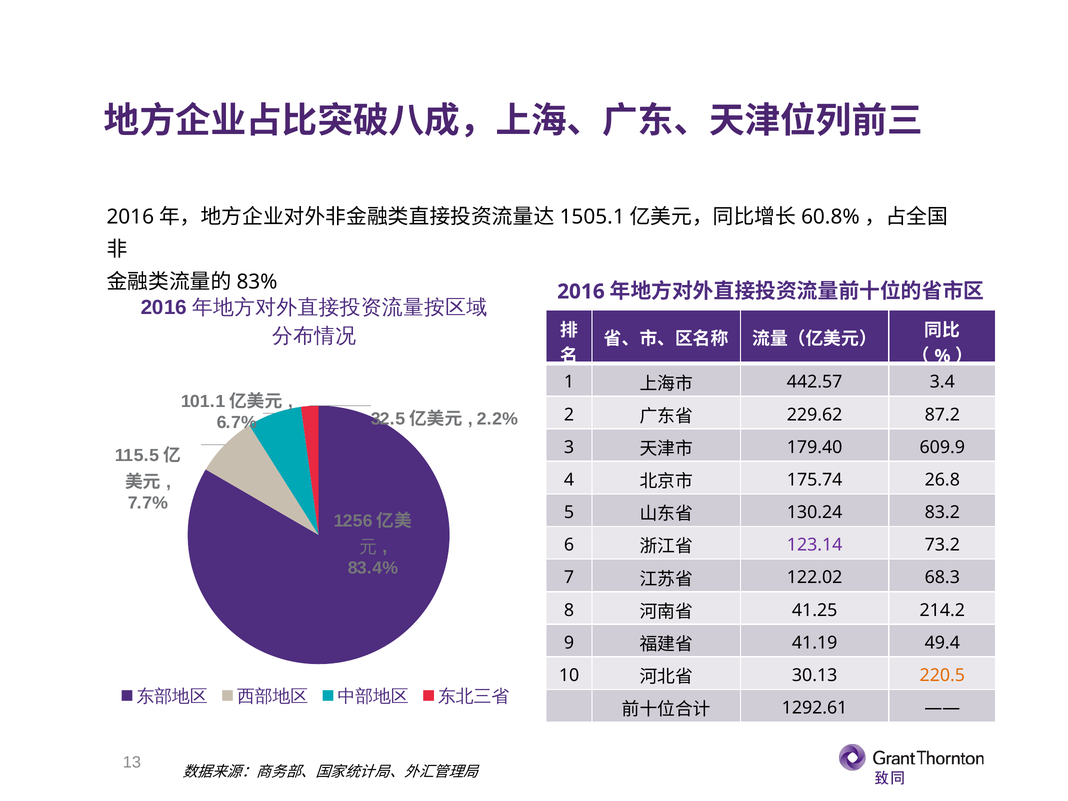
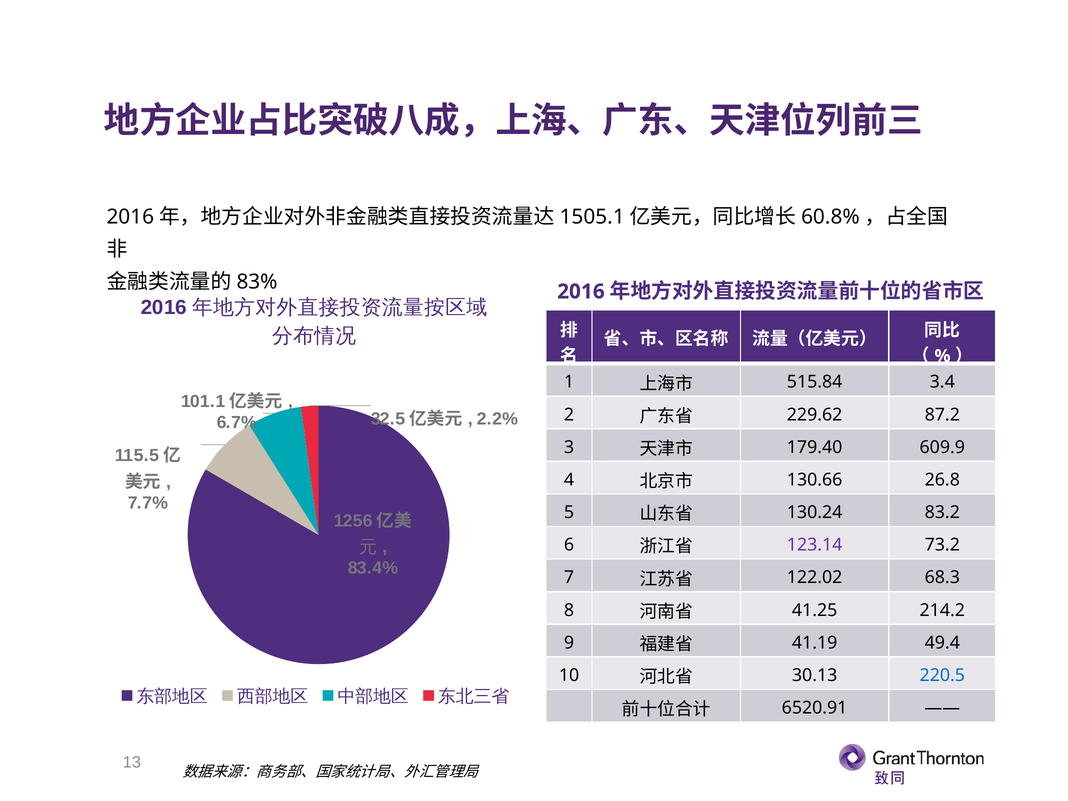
442.57: 442.57 -> 515.84 (815, 382)
175.74: 175.74 -> 130.66 (815, 480)
220.5 colour: orange -> blue (942, 675)
1292.61: 1292.61 -> 6520.91 (815, 708)
